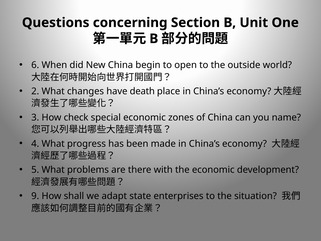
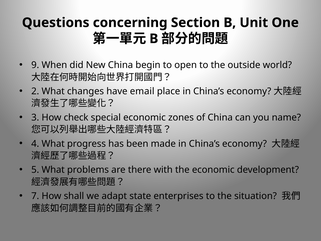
6: 6 -> 9 (35, 65)
death: death -> email (142, 91)
9: 9 -> 7 (35, 196)
